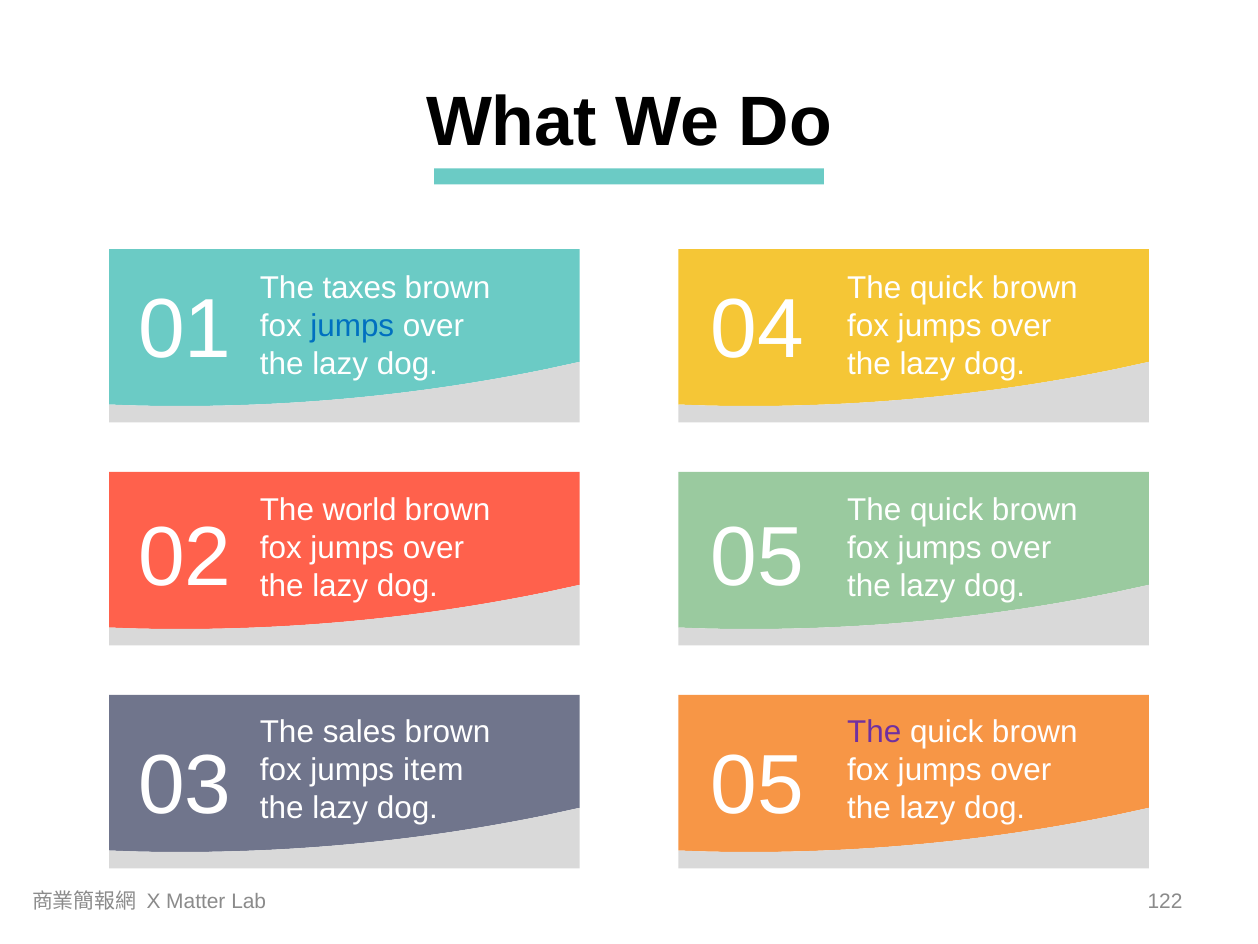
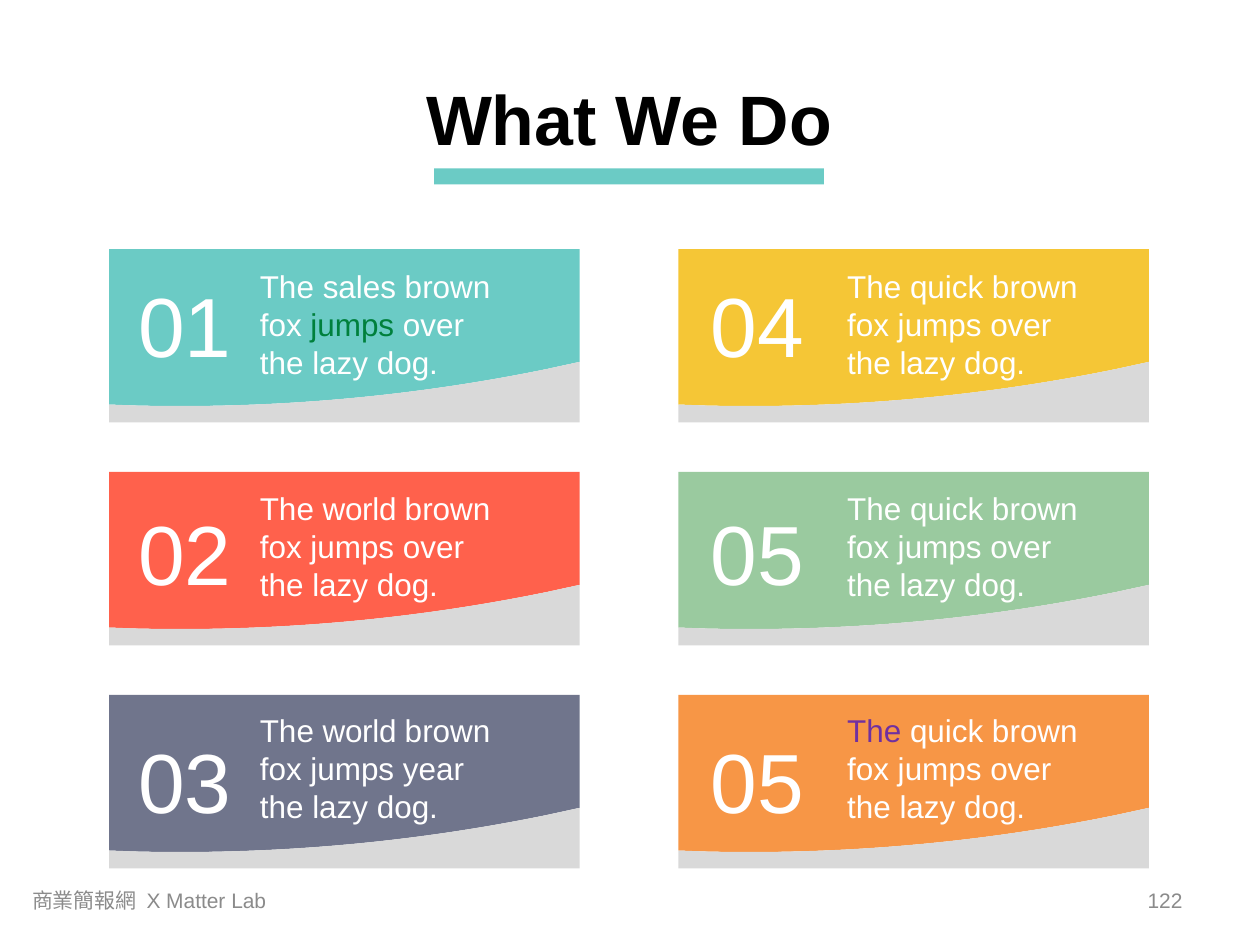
taxes: taxes -> sales (359, 288)
jumps colour: blue -> green (352, 326)
sales: sales -> world (360, 732)
item: item -> year (434, 770)
